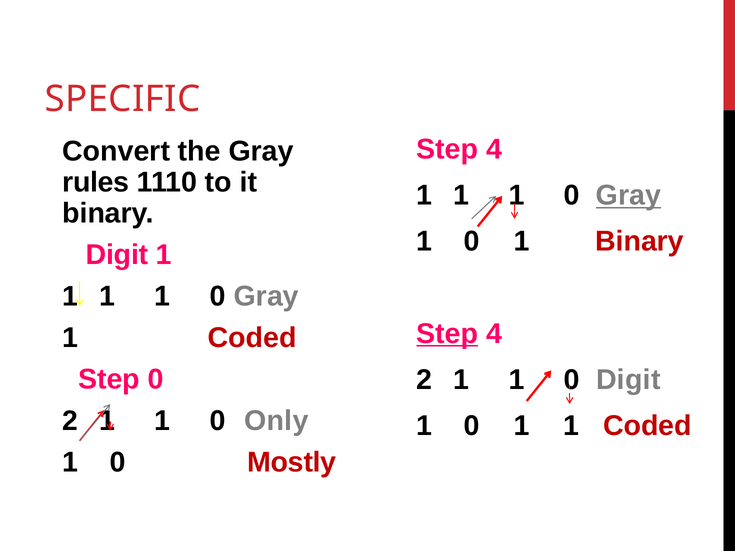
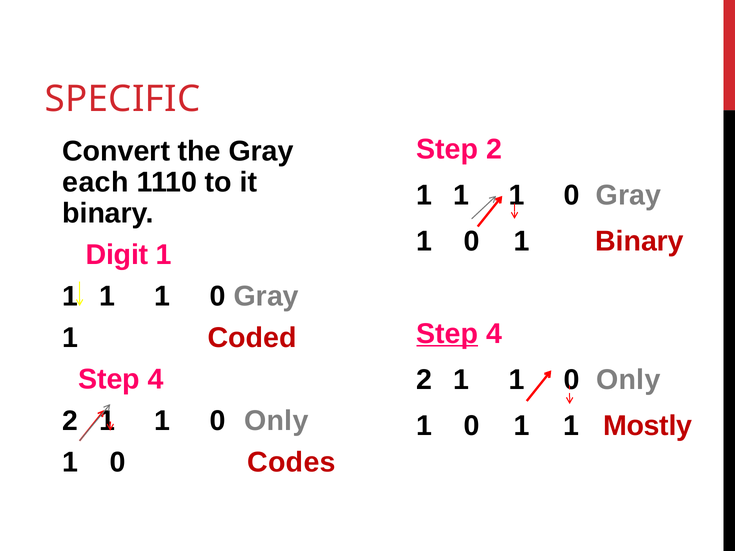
4: 4 -> 2 (494, 149)
rules: rules -> each (95, 182)
Gray underline: present -> none (628, 195)
0: 0 -> 4 (156, 379)
Digit: Digit -> Only (628, 380)
1 1 Coded: Coded -> Mostly (648, 426)
Mostly: Mostly -> Codes (291, 462)
